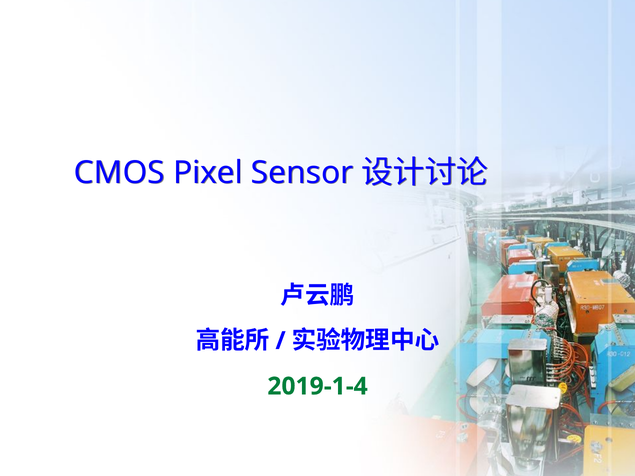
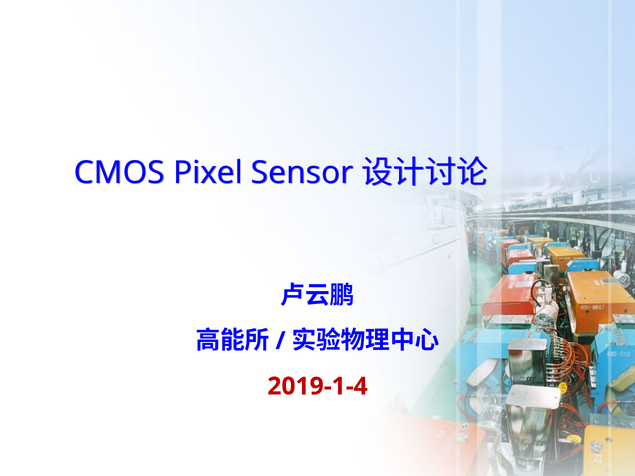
2019-1-4 colour: green -> red (318, 386)
